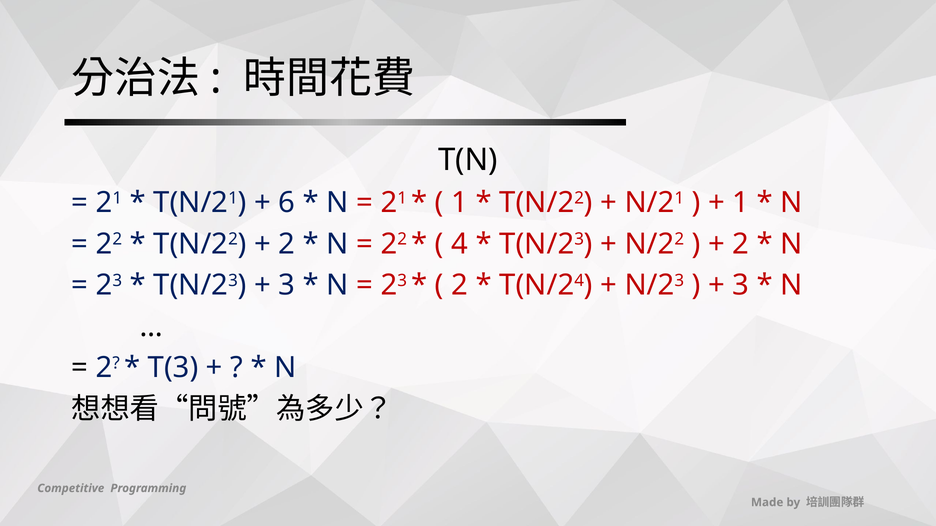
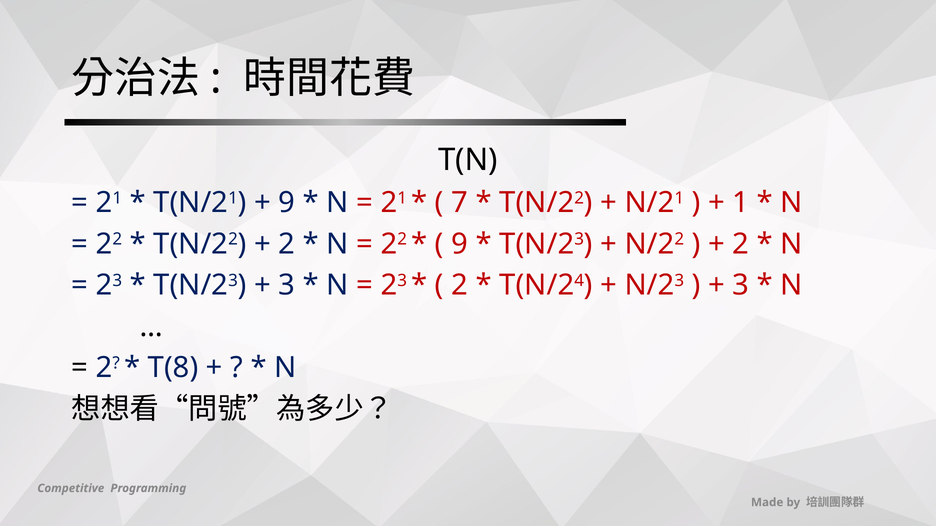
6: 6 -> 9 (287, 203)
1: 1 -> 7 (460, 203)
4: 4 -> 9 (460, 244)
T(3: T(3 -> T(8 (173, 368)
